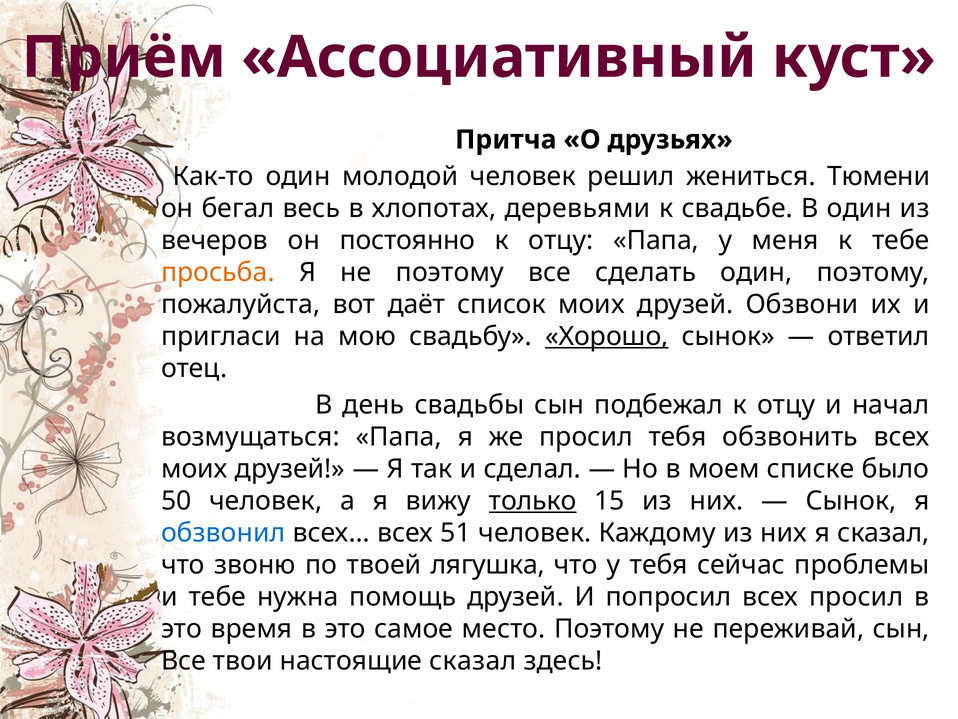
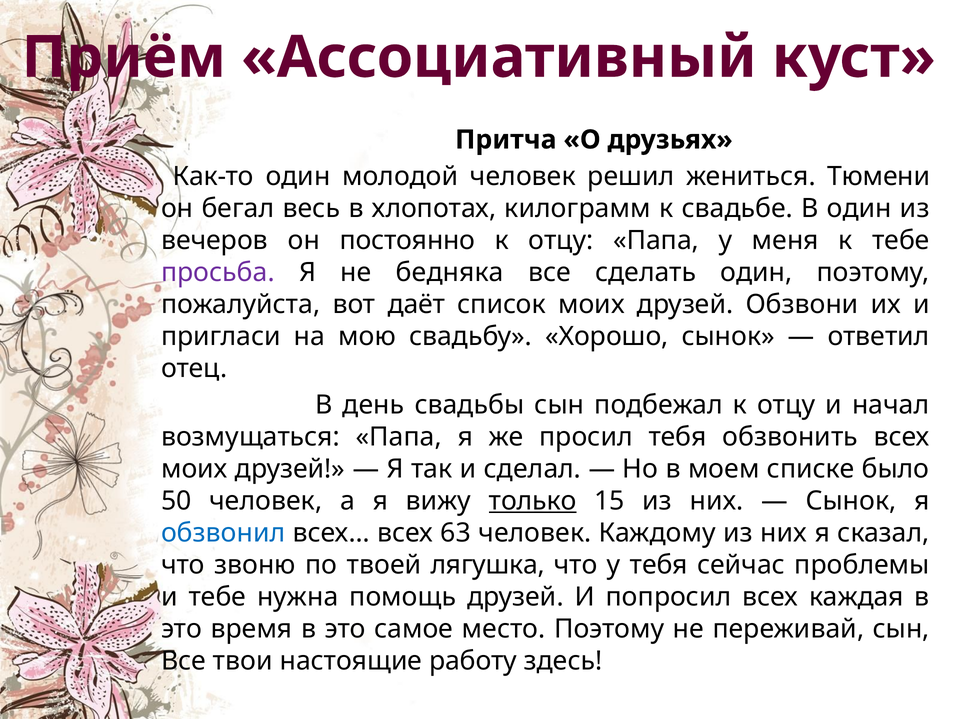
деревьями: деревьями -> килограмм (578, 208)
просьба colour: orange -> purple (218, 272)
не поэтому: поэтому -> бедняка (450, 272)
Хорошо underline: present -> none (607, 336)
51: 51 -> 63 (456, 533)
всех просил: просил -> каждая (856, 596)
настоящие сказал: сказал -> работу (473, 660)
